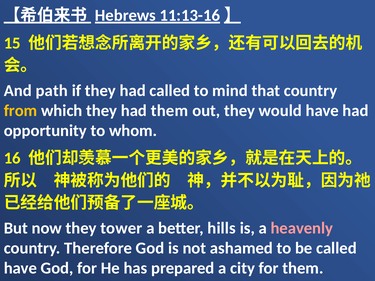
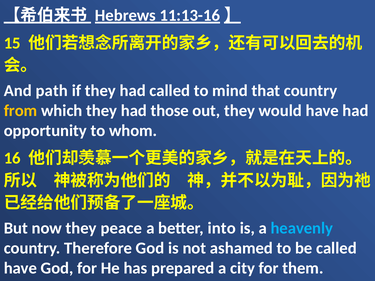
had them: them -> those (170, 111)
tower: tower -> peace (121, 228)
hills: hills -> into (222, 228)
heavenly colour: pink -> light blue (302, 228)
